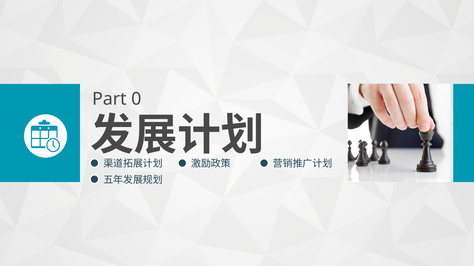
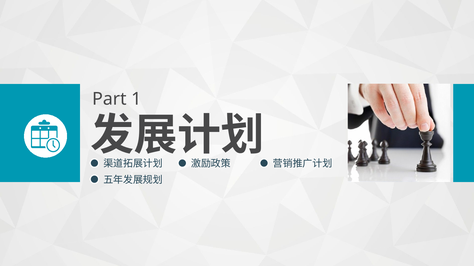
0: 0 -> 1 (136, 99)
